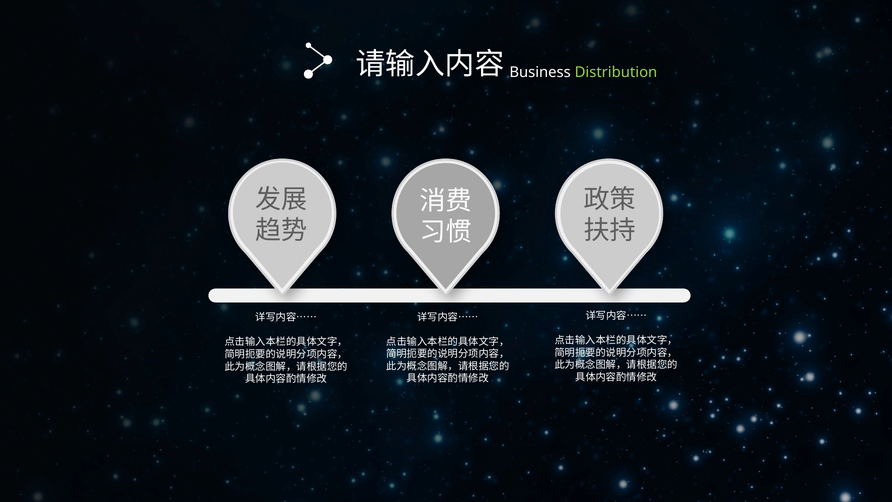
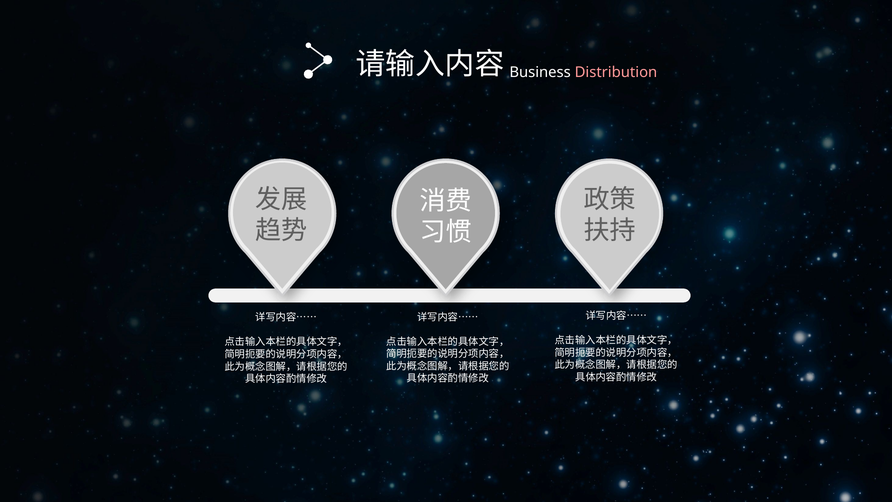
Distribution colour: light green -> pink (616, 73)
